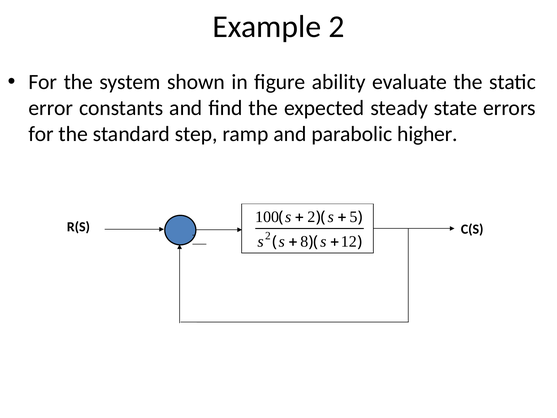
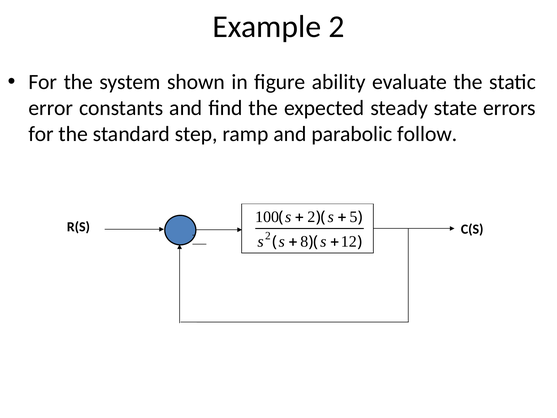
higher: higher -> follow (427, 134)
